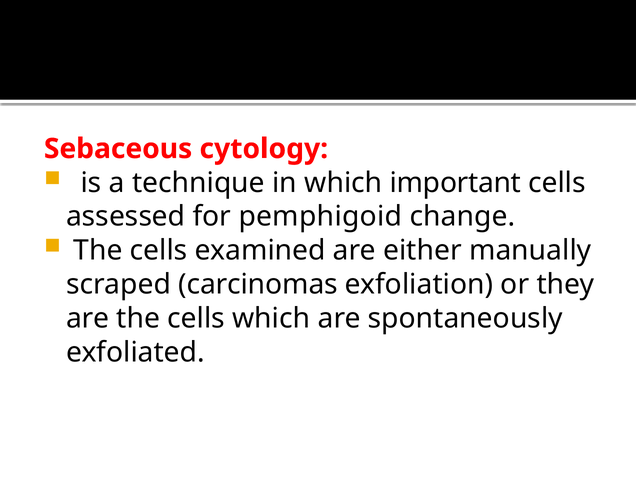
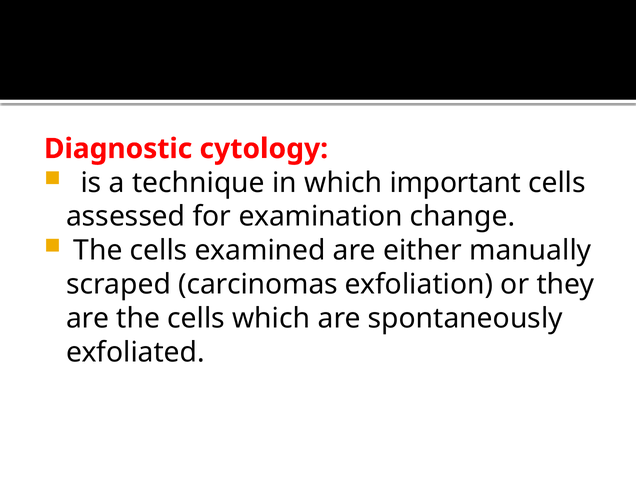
Sebaceous: Sebaceous -> Diagnostic (118, 149)
pemphigoid: pemphigoid -> examination (321, 217)
